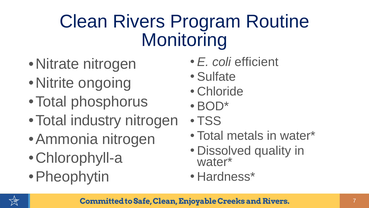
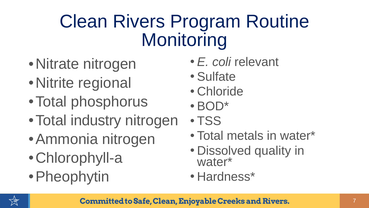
efficient: efficient -> relevant (257, 62)
ongoing: ongoing -> regional (105, 83)
